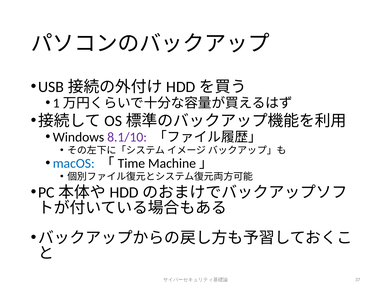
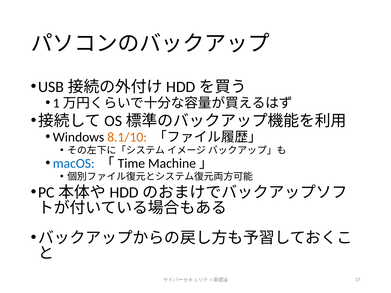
8.1/10 colour: purple -> orange (127, 137)
